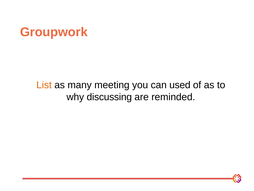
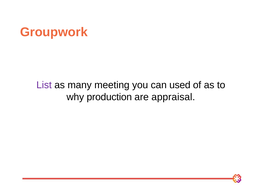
List colour: orange -> purple (44, 85)
discussing: discussing -> production (109, 97)
reminded: reminded -> appraisal (173, 97)
